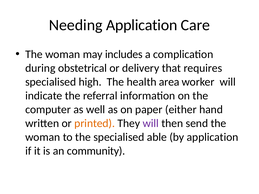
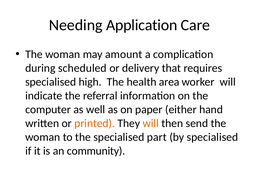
includes: includes -> amount (124, 54)
obstetrical: obstetrical -> scheduled (82, 68)
will colour: purple -> orange (151, 123)
able: able -> part (157, 137)
by application: application -> specialised (212, 137)
